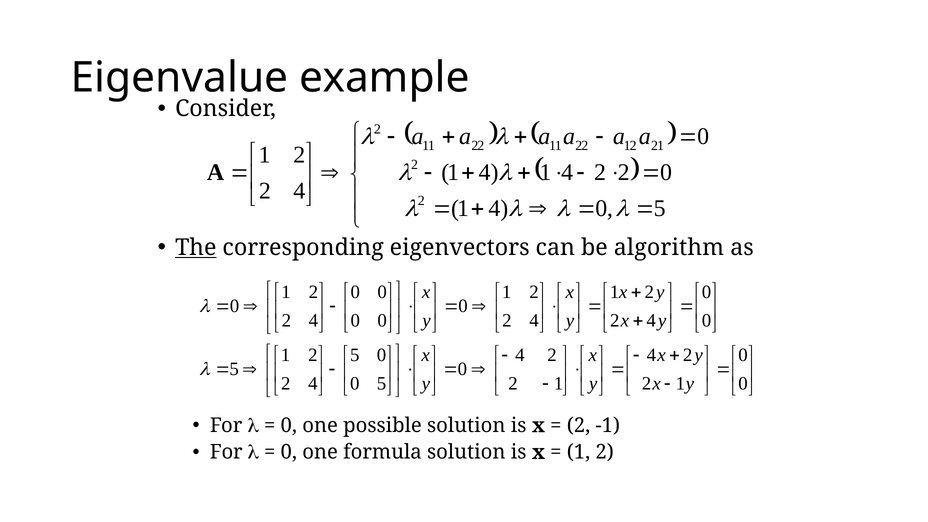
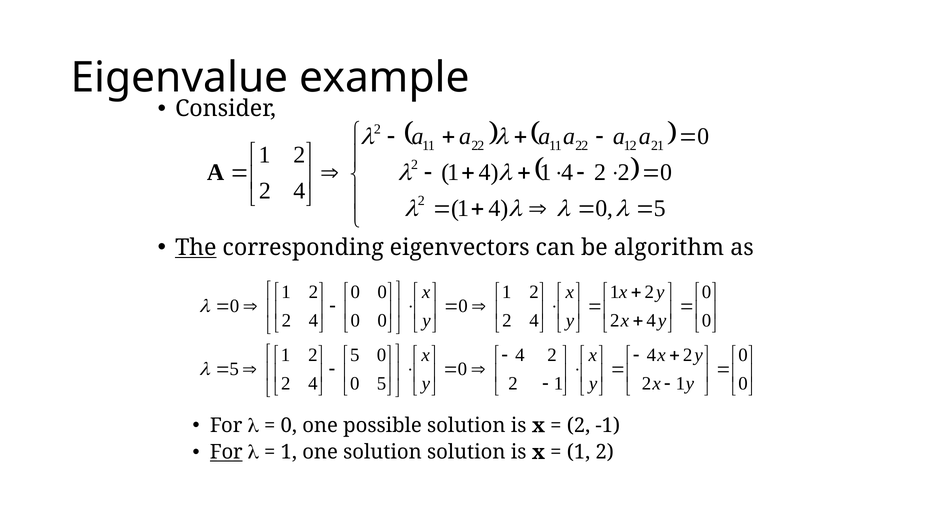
For underline: none -> present (226, 452)
0: 0 -> 1 (289, 452)
one formula: formula -> solution (382, 452)
